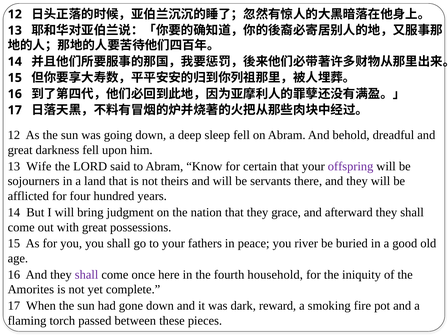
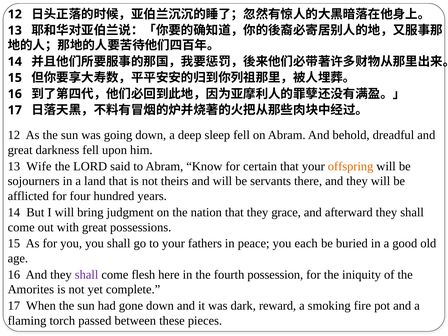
offspring colour: purple -> orange (351, 166)
river: river -> each (306, 243)
once: once -> flesh (143, 275)
household: household -> possession (275, 275)
